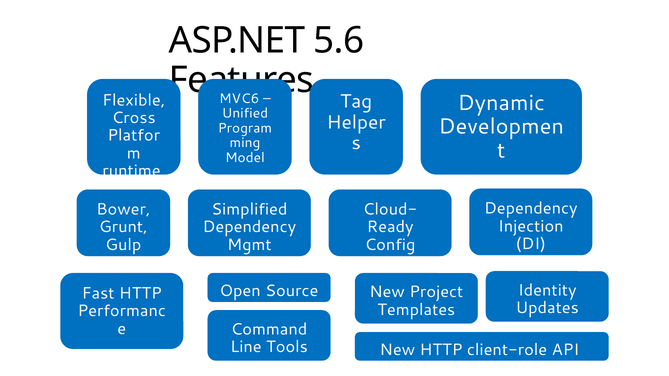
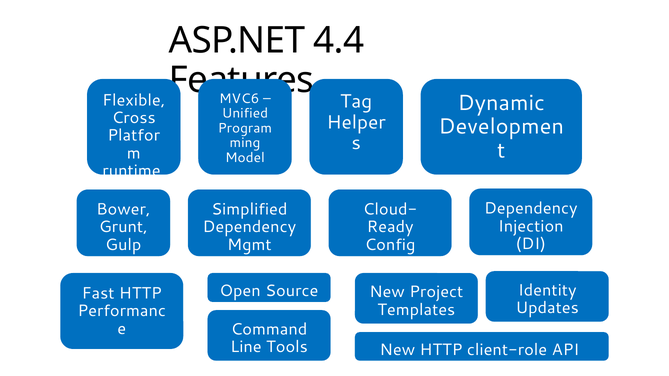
5.6: 5.6 -> 4.4 (339, 40)
